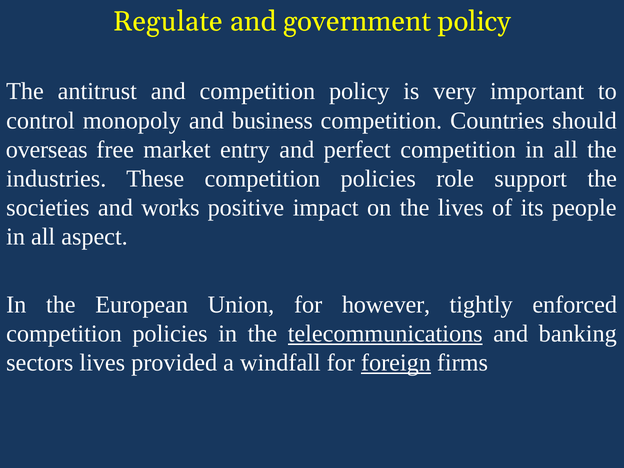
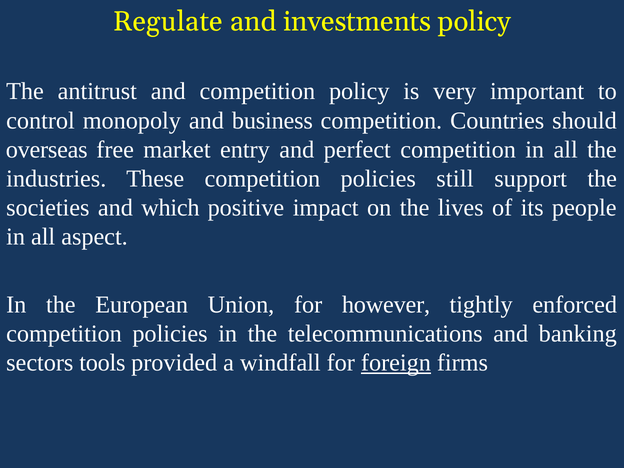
government: government -> investments (357, 22)
role: role -> still (455, 179)
works: works -> which (170, 208)
telecommunications underline: present -> none (385, 334)
sectors lives: lives -> tools (102, 363)
